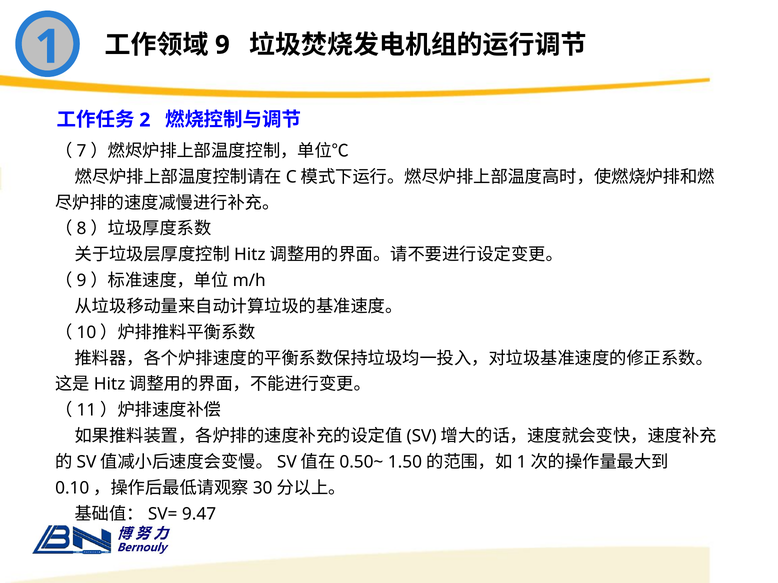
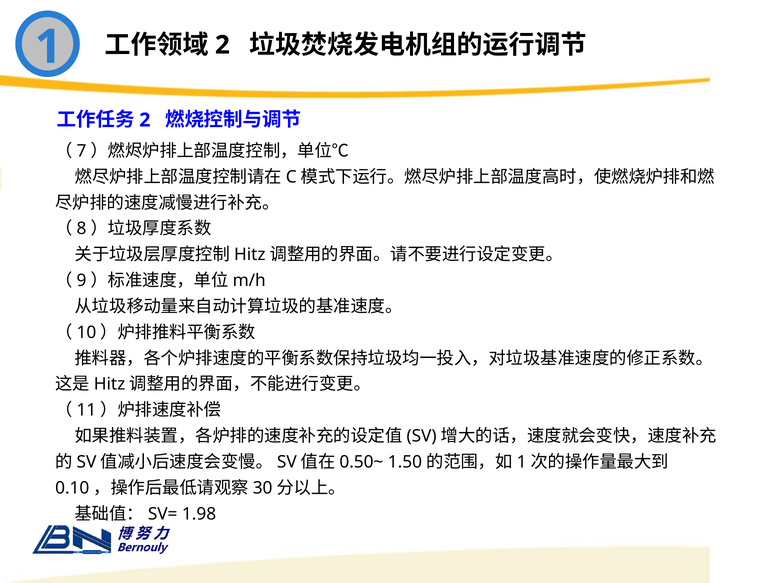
9: 9 -> 2 (222, 45)
9.47: 9.47 -> 1.98 (199, 514)
